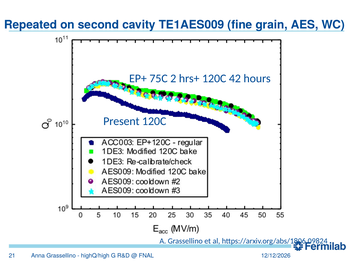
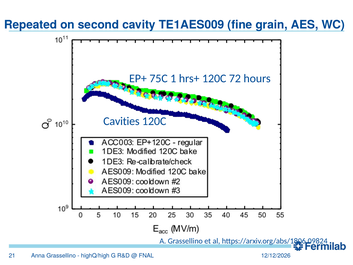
2: 2 -> 1 (173, 78)
42: 42 -> 72 (235, 78)
Present: Present -> Cavities (121, 121)
